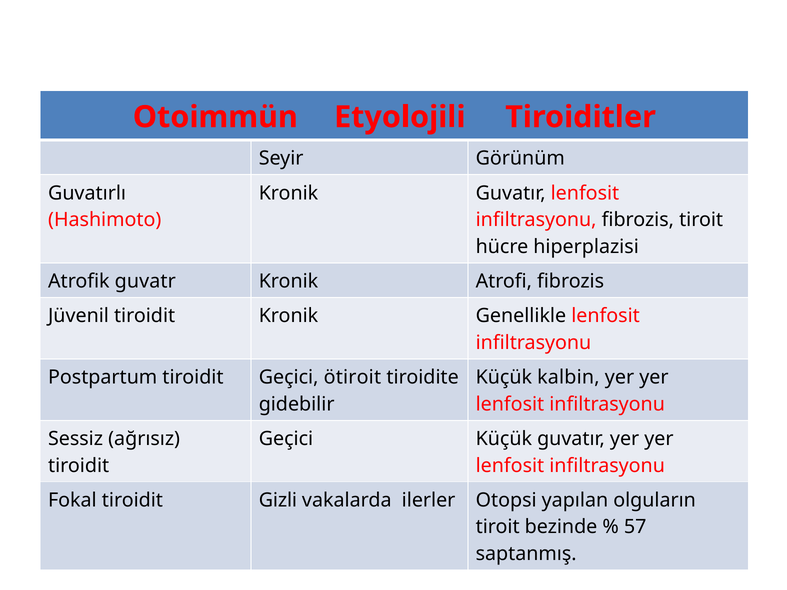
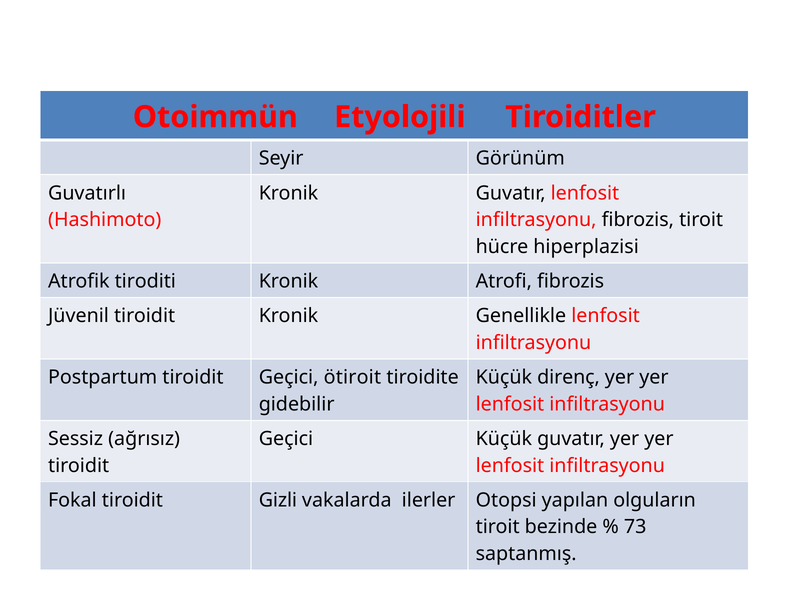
guvatr: guvatr -> tiroditi (145, 281)
kalbin: kalbin -> direnç (568, 377)
57: 57 -> 73 (635, 527)
